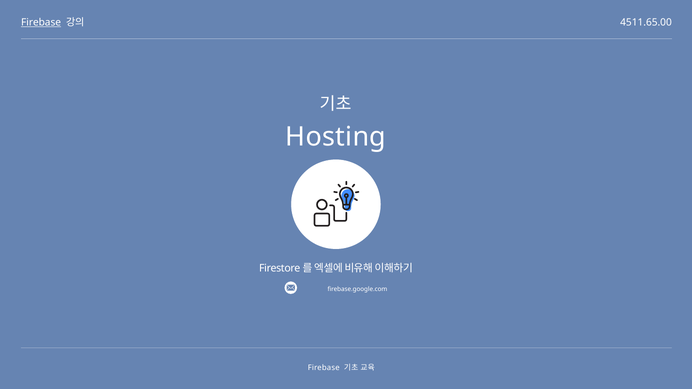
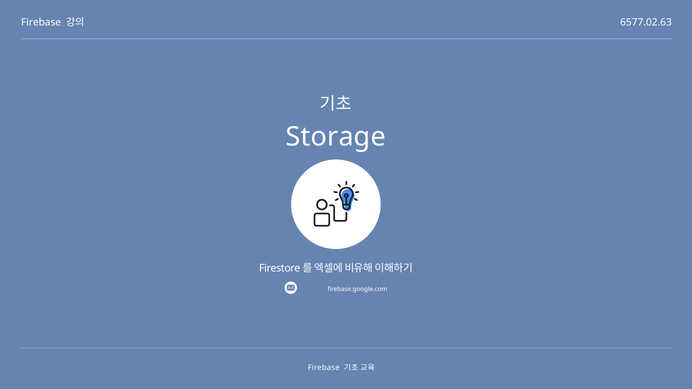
Firebase underline: present -> none (41, 22)
4511.65.00: 4511.65.00 -> 6577.02.63 (646, 22)
Hosting: Hosting -> Storage (336, 137)
